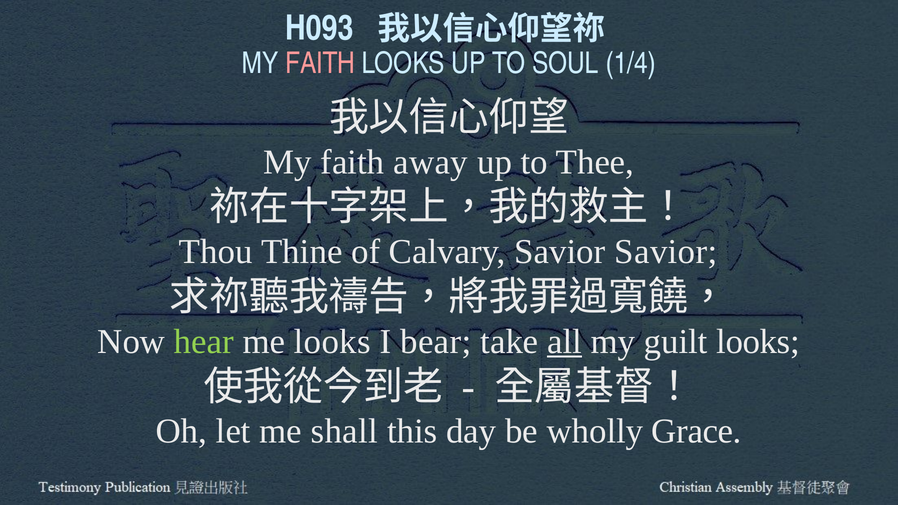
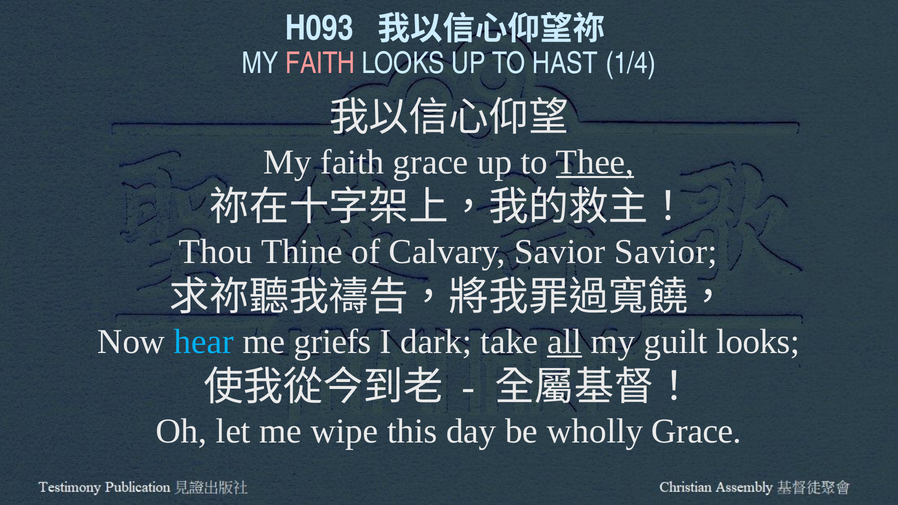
SOUL: SOUL -> HAST (565, 63)
faith away: away -> grace (431, 162)
Thee underline: none -> present (595, 162)
hear colour: light green -> light blue (204, 342)
me looks: looks -> griefs (333, 342)
bear: bear -> dark (436, 342)
shall: shall -> wipe (344, 432)
